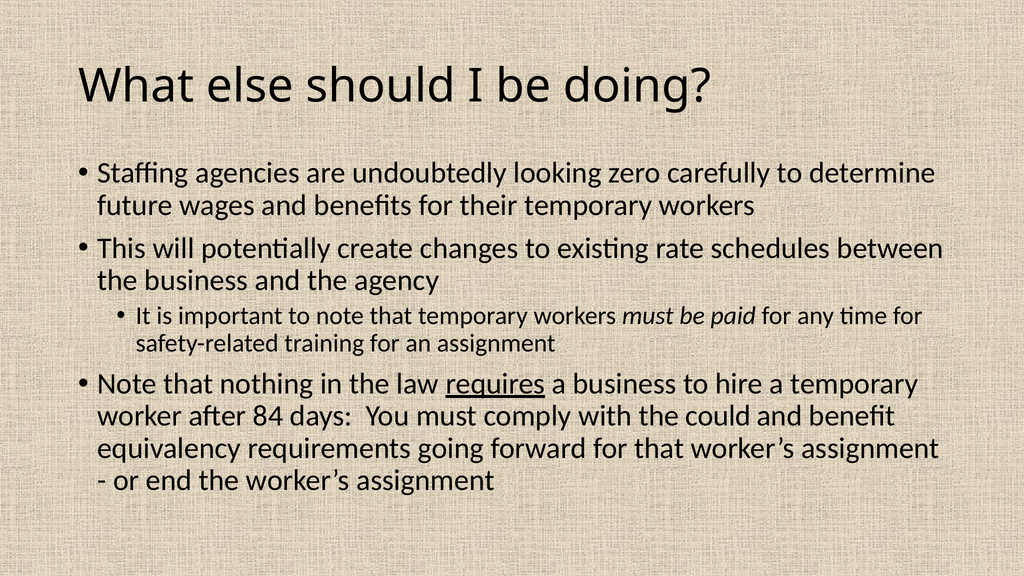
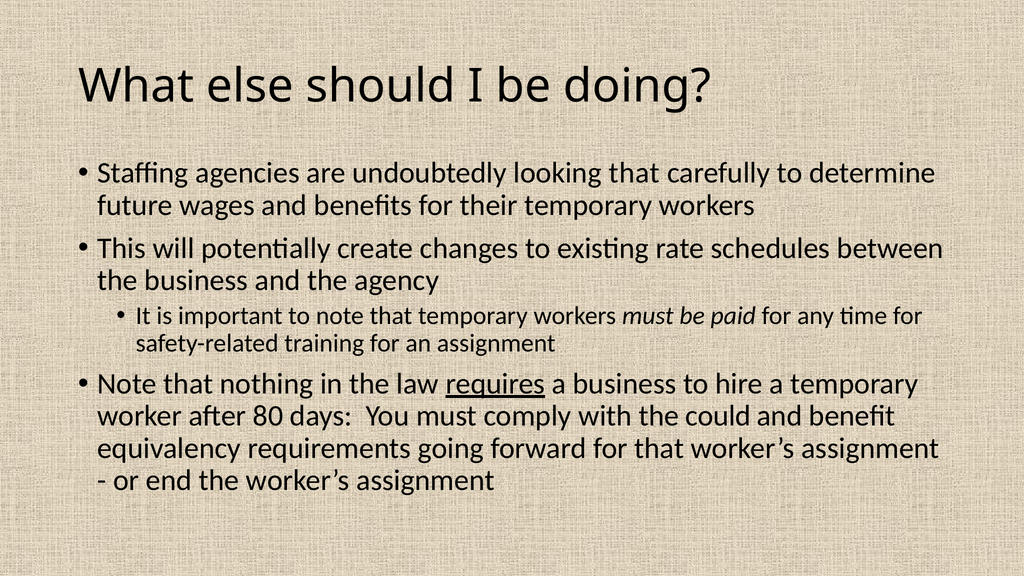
looking zero: zero -> that (634, 173)
84: 84 -> 80 (268, 416)
